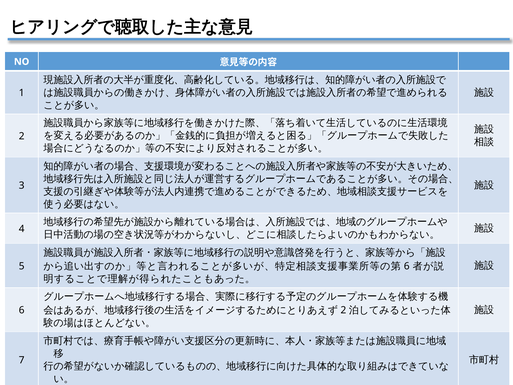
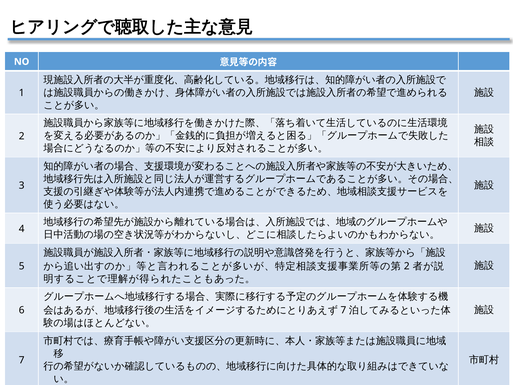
6: 6 -> 2 (407, 266)
2: 2 -> 7 (343, 310)
